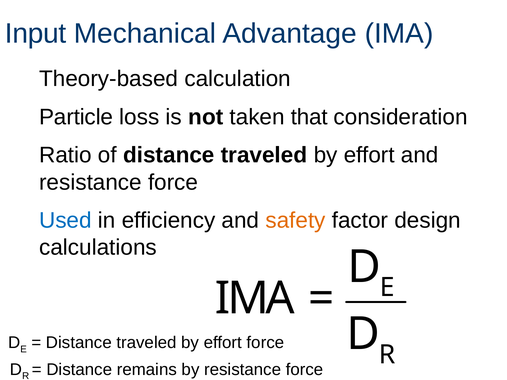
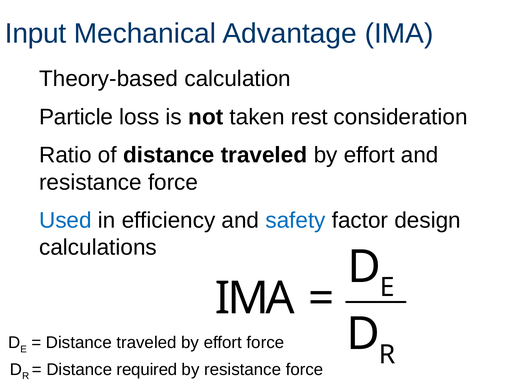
that: that -> rest (309, 117)
safety colour: orange -> blue (295, 221)
remains: remains -> required (147, 370)
